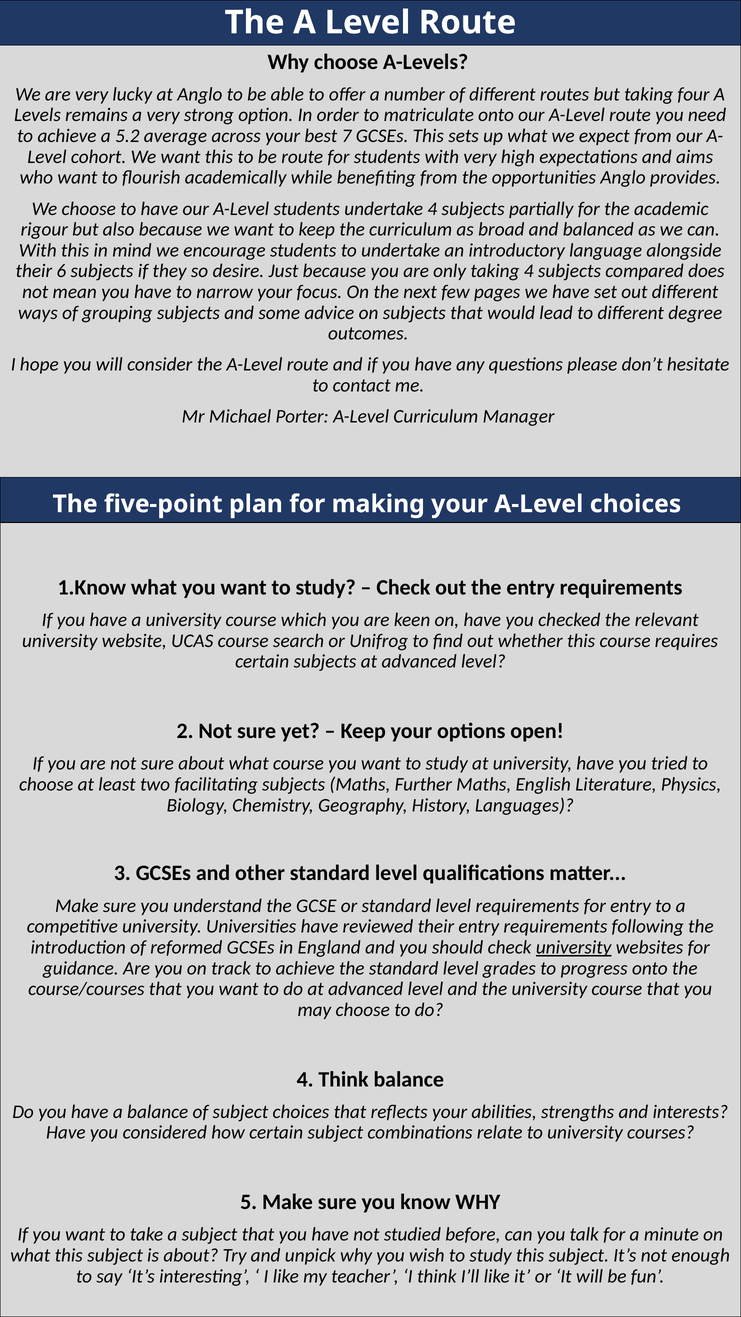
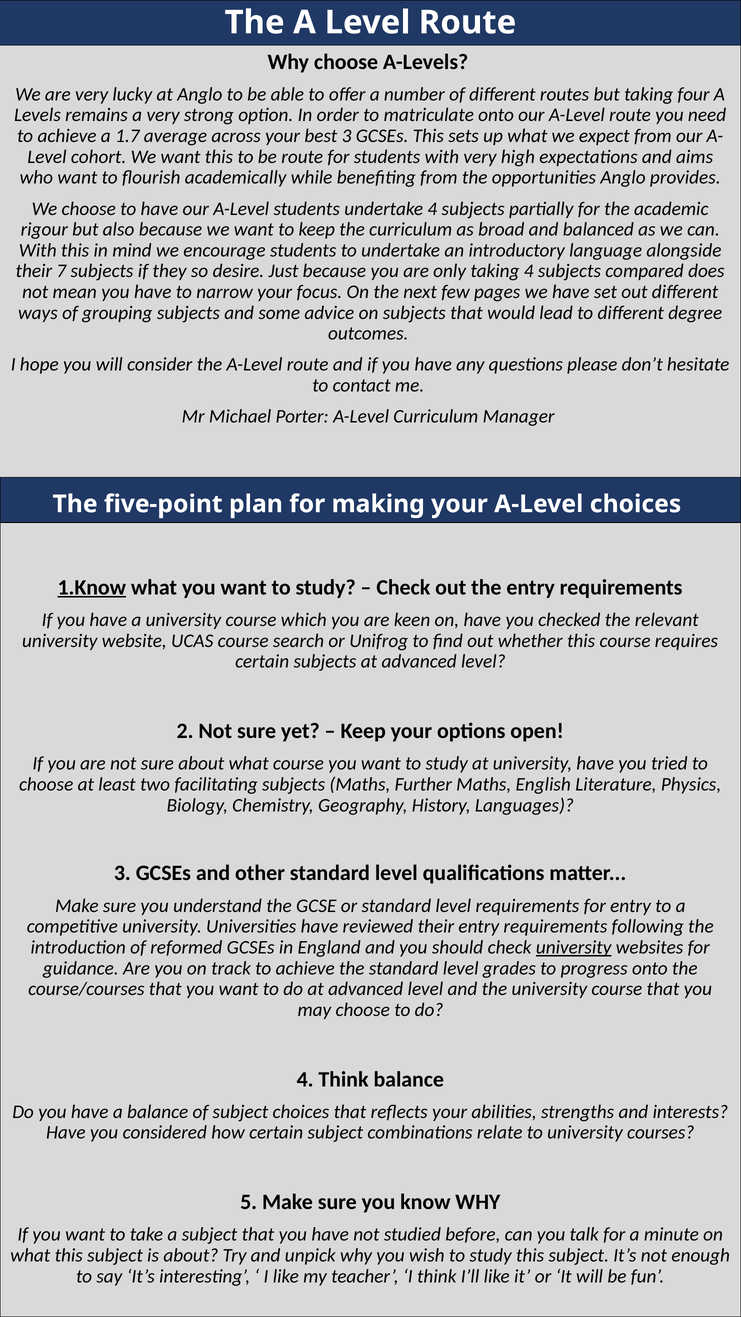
5.2: 5.2 -> 1.7 (127, 136)
best 7: 7 -> 3 (347, 136)
6: 6 -> 7 (61, 271)
1.Know underline: none -> present (92, 588)
